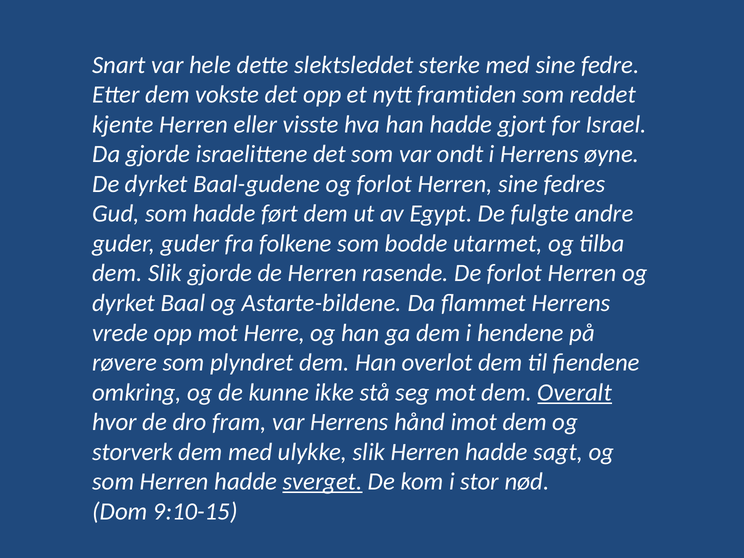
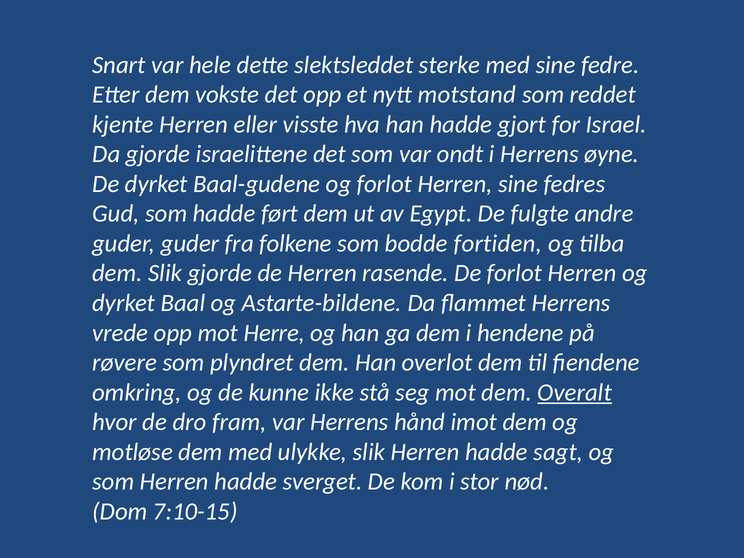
framtiden: framtiden -> motstand (467, 95)
utarmet: utarmet -> fortiden (498, 244)
storverk: storverk -> motløse (133, 452)
sverget underline: present -> none (323, 482)
9:10-15: 9:10-15 -> 7:10-15 (195, 511)
